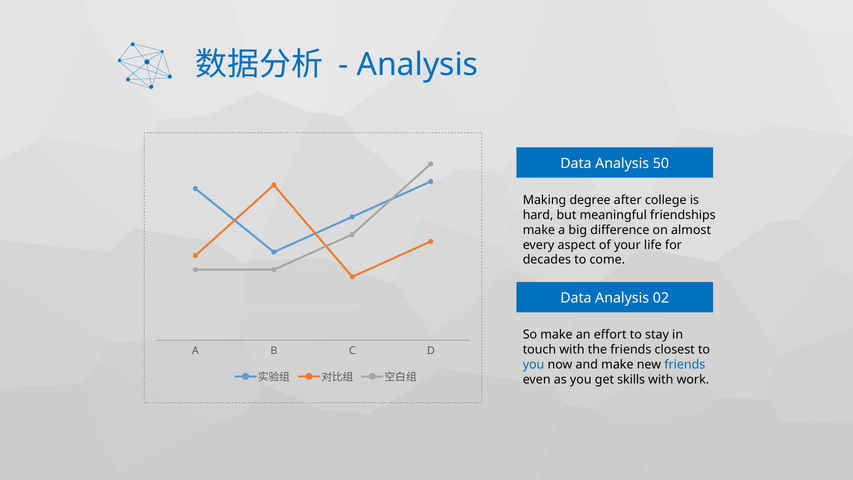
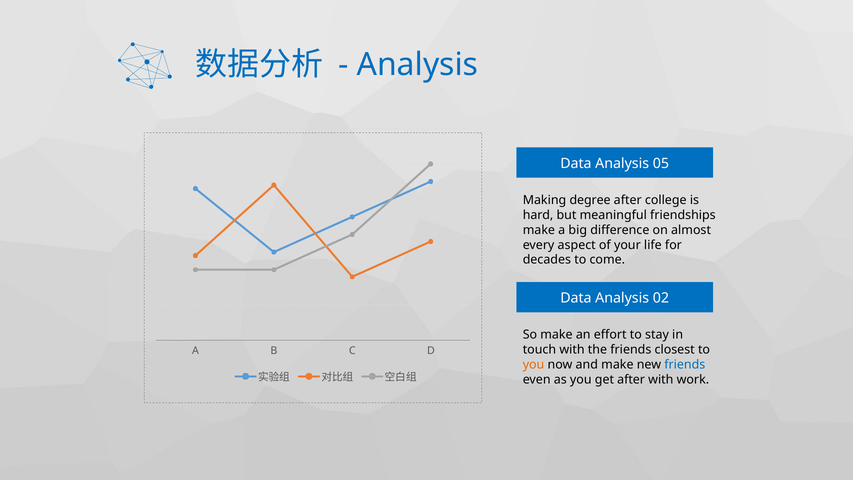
50: 50 -> 05 (661, 163)
you colour: blue -> orange (534, 364)
get skills: skills -> after (631, 379)
